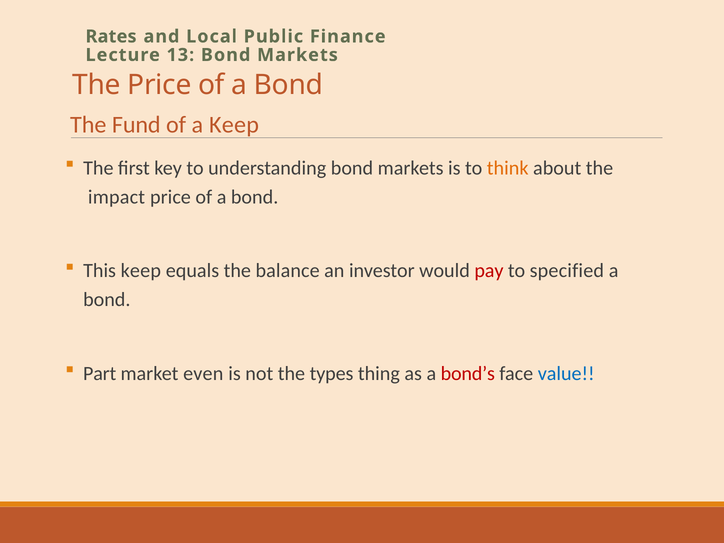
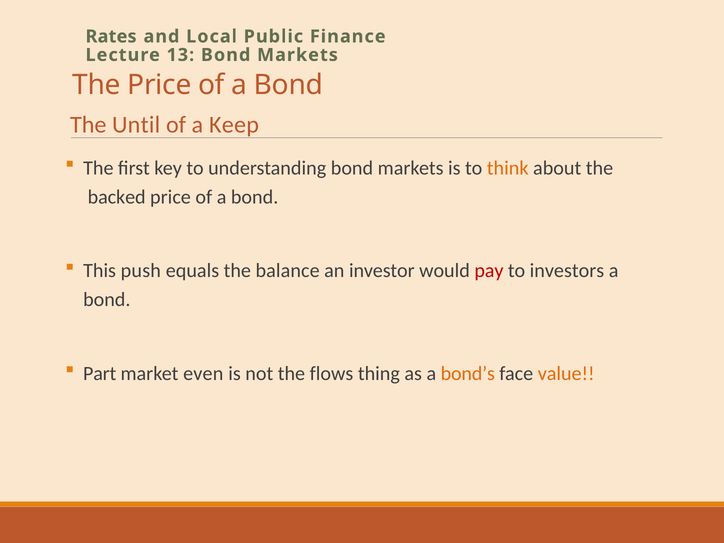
Fund: Fund -> Until (136, 125)
impact: impact -> backed (117, 197)
This keep: keep -> push (141, 271)
specified: specified -> investors (567, 271)
types: types -> flows (331, 374)
bond’s colour: red -> orange (468, 374)
value colour: blue -> orange (566, 374)
